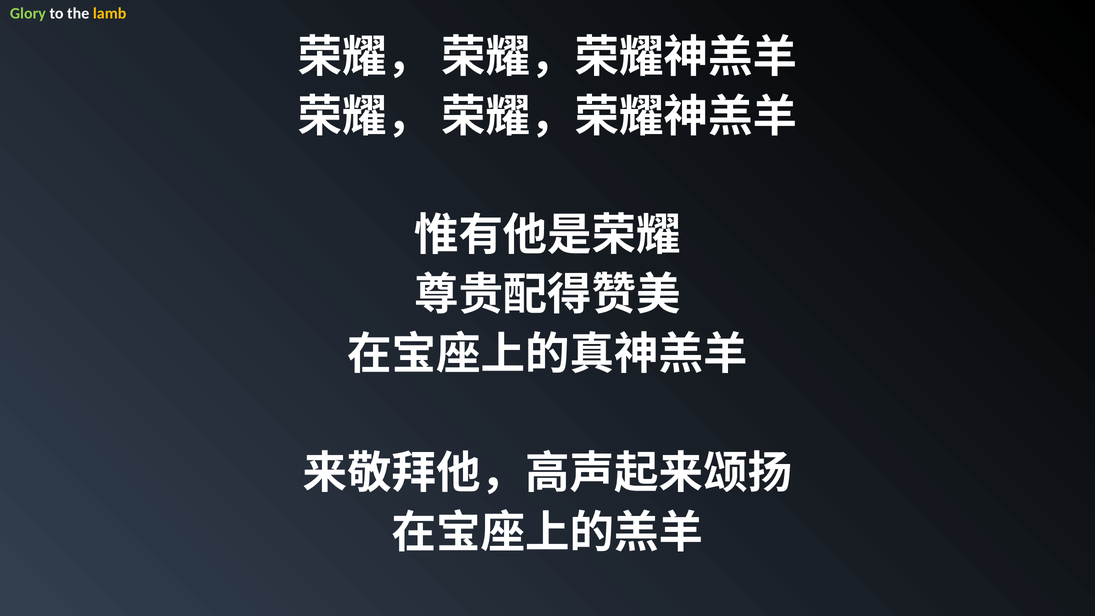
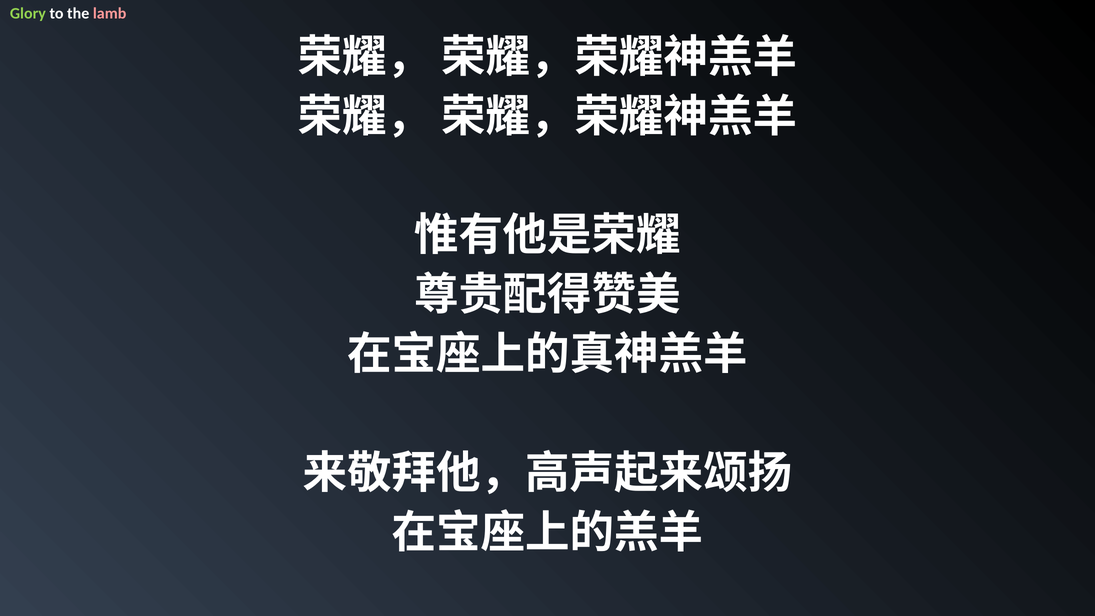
lamb colour: yellow -> pink (110, 13)
